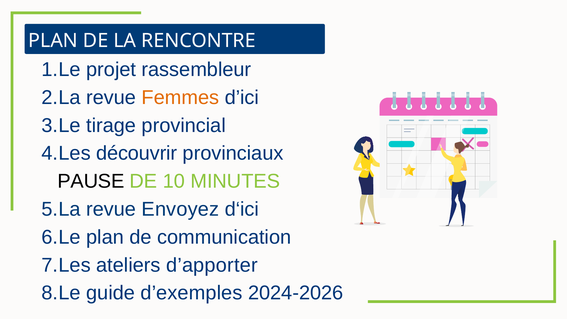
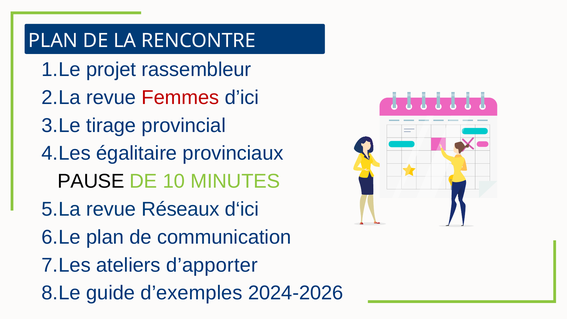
Femmes colour: orange -> red (180, 98)
découvrir: découvrir -> égalitaire (137, 153)
Envoyez: Envoyez -> Réseaux (180, 209)
